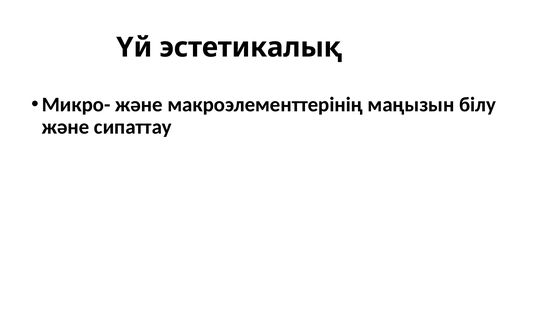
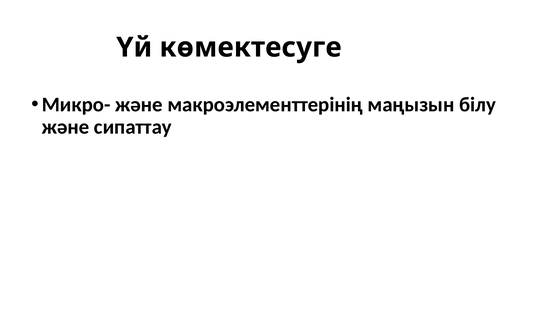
эстетикалық: эстетикалық -> көмектесуге (251, 47)
